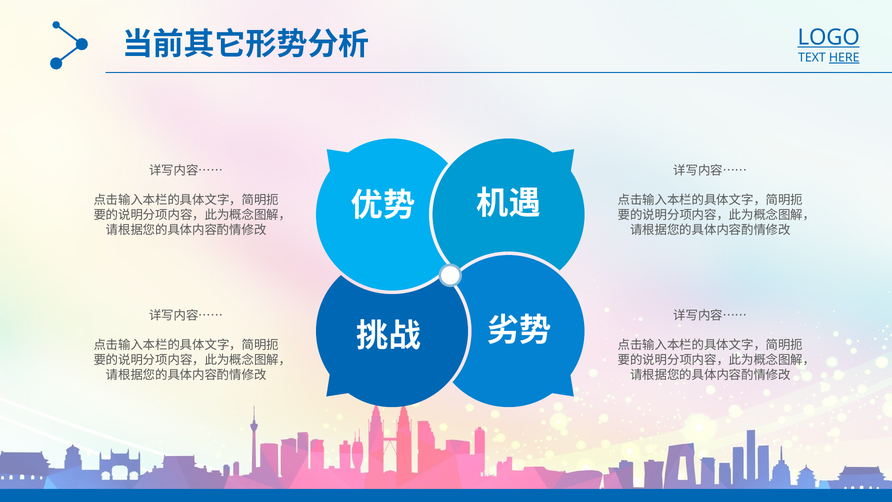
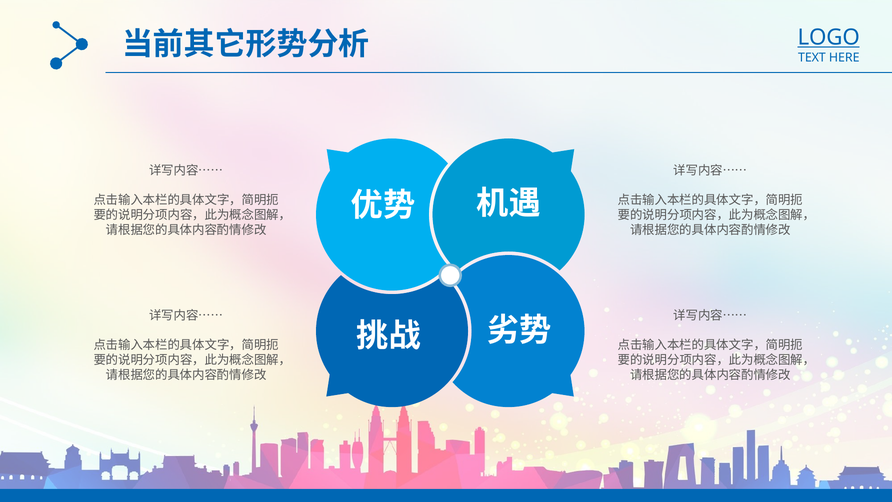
HERE underline: present -> none (844, 58)
